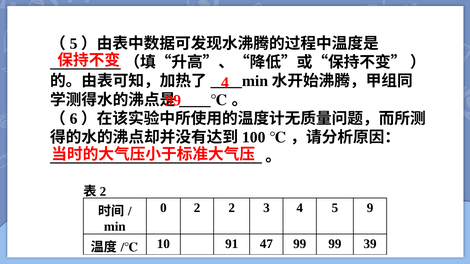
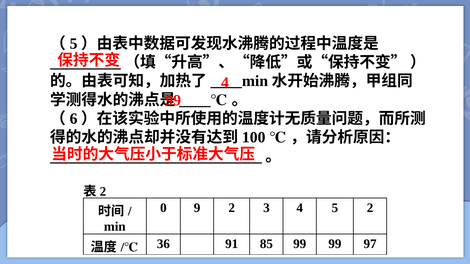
0 2: 2 -> 9 (197, 208)
5 9: 9 -> 2 (370, 208)
10: 10 -> 36 (163, 244)
47: 47 -> 85 (266, 244)
39: 39 -> 97 (370, 244)
